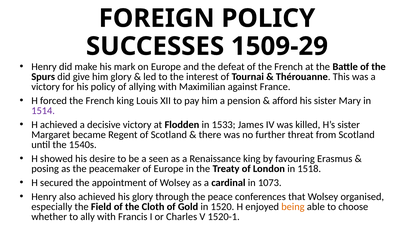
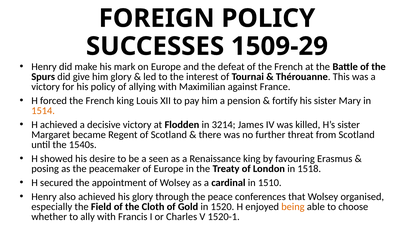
afford: afford -> fortify (285, 101)
1514 colour: purple -> orange (43, 111)
1533: 1533 -> 3214 (224, 125)
1073: 1073 -> 1510 (270, 183)
